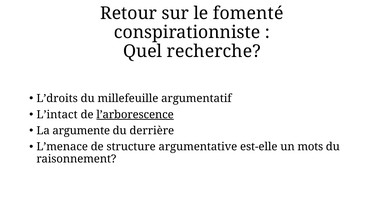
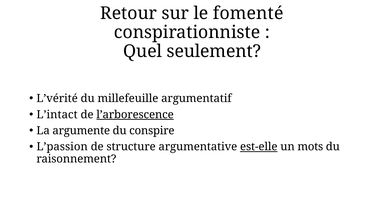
recherche: recherche -> seulement (214, 51)
L’droits: L’droits -> L’vérité (57, 98)
derrière: derrière -> conspire (152, 131)
L’menace: L’menace -> L’passion (62, 147)
est-elle underline: none -> present (259, 147)
